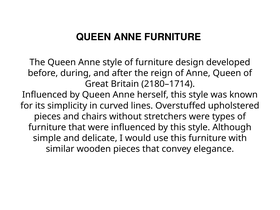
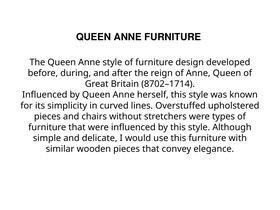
2180–1714: 2180–1714 -> 8702–1714 (168, 84)
